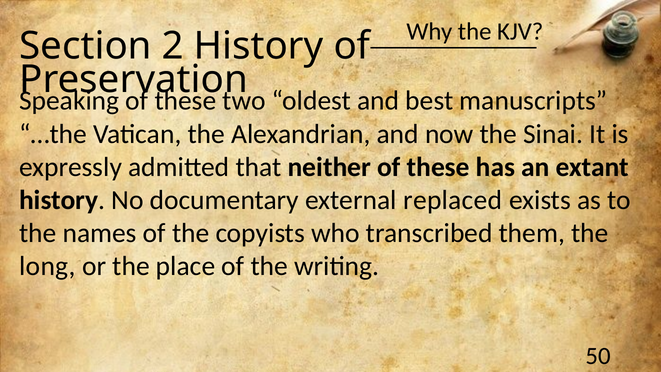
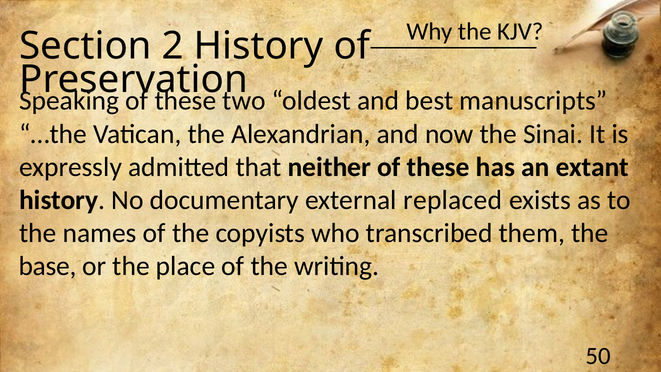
long: long -> base (48, 266)
